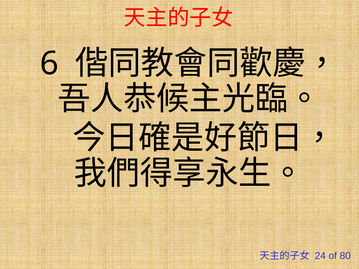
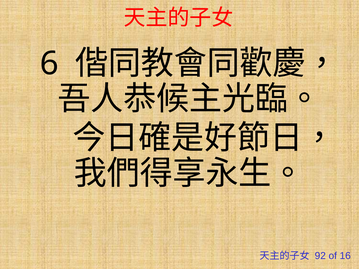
24: 24 -> 92 (320, 256)
80: 80 -> 16 (345, 256)
